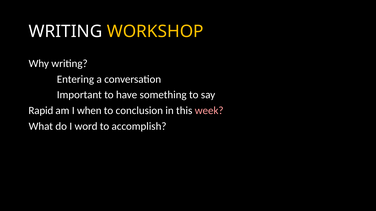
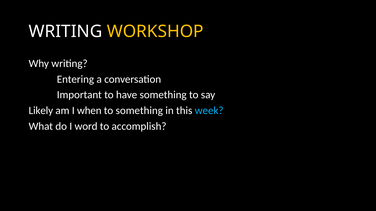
Rapid: Rapid -> Likely (41, 111)
to conclusion: conclusion -> something (139, 111)
week colour: pink -> light blue (209, 111)
